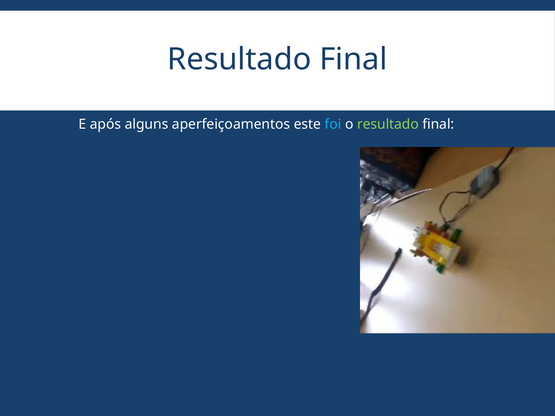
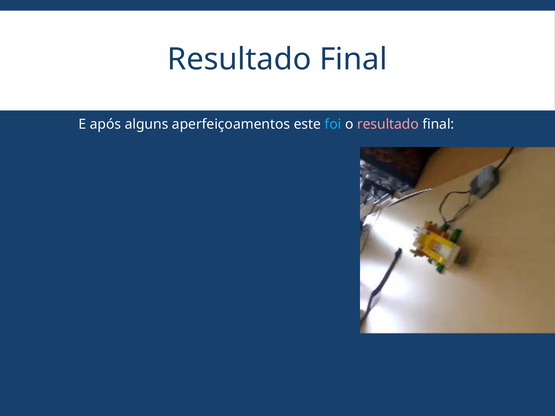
resultado colour: light green -> pink (388, 124)
